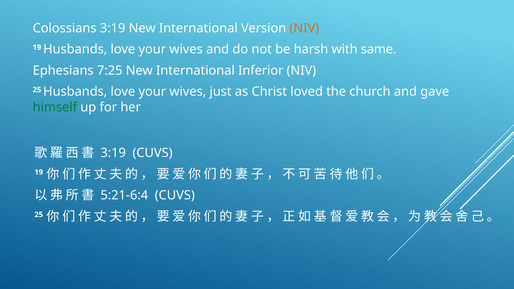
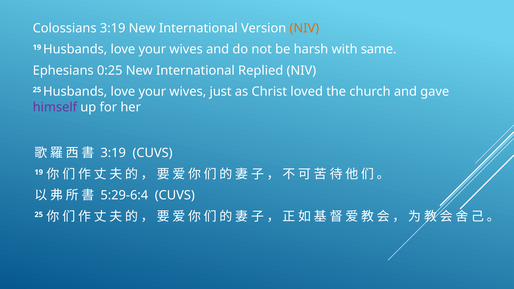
7:25: 7:25 -> 0:25 (110, 71)
Inferior: Inferior -> Replied (261, 71)
himself colour: green -> purple (55, 107)
5:21-6:4: 5:21-6:4 -> 5:29-6:4 (124, 195)
